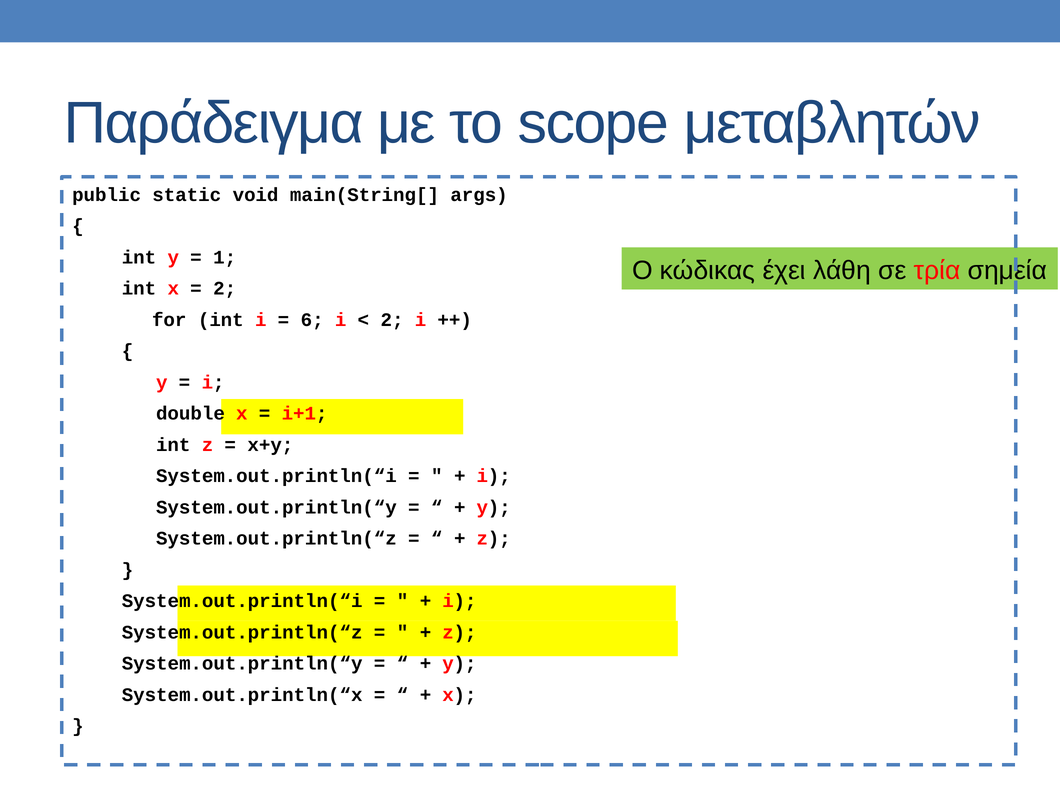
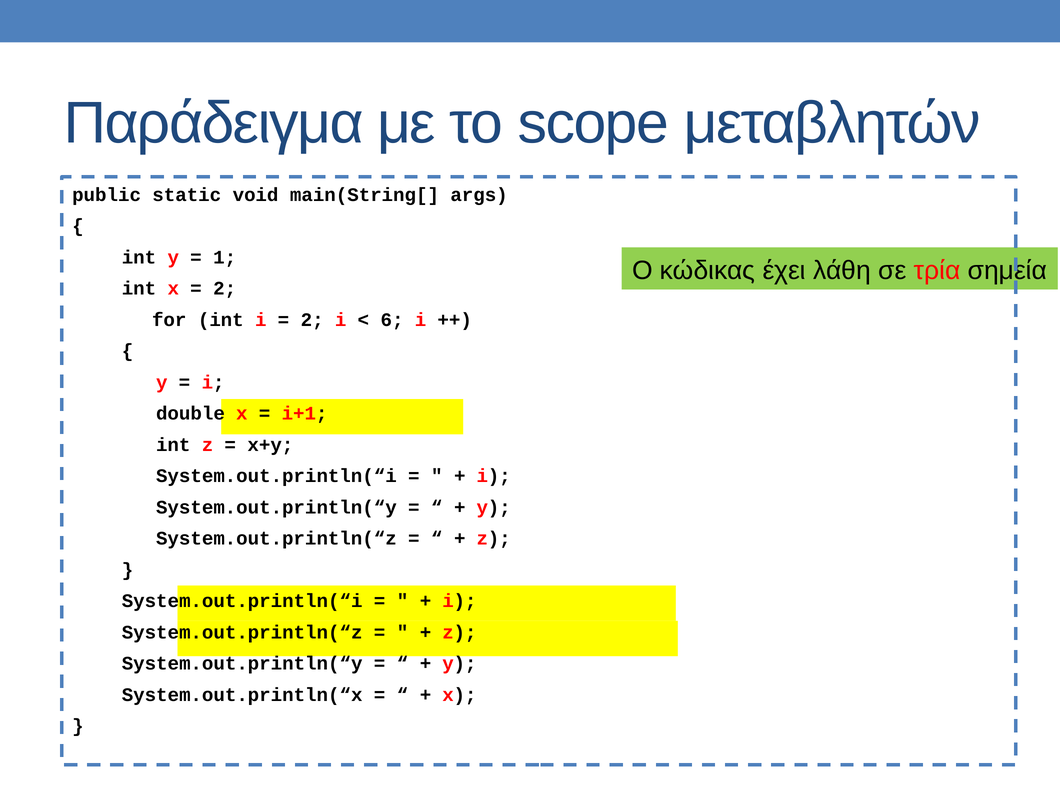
6: 6 -> 2 (312, 320)
2: 2 -> 6 (392, 320)
